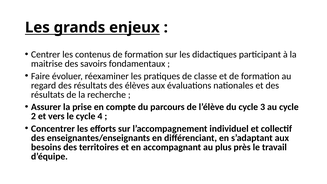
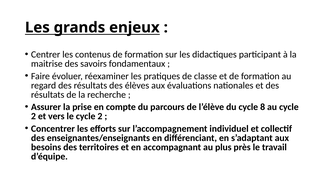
3: 3 -> 8 (263, 107)
le cycle 4: 4 -> 2 (100, 116)
